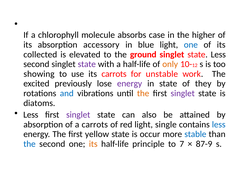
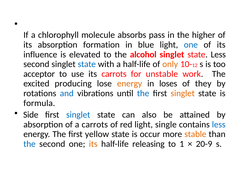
case: case -> pass (157, 35)
accessory: accessory -> formation (101, 45)
collected: collected -> influence (40, 54)
ground: ground -> alcohol (143, 54)
state colour: purple -> blue (87, 64)
showing: showing -> acceptor (39, 74)
previously: previously -> producing (73, 84)
energy colour: purple -> orange (130, 84)
in state: state -> loses (168, 84)
the colour: orange -> blue (143, 93)
singlet colour: purple -> orange (183, 93)
diatoms: diatoms -> formula (39, 103)
Less: Less -> Side (31, 115)
singlet colour: purple -> blue (78, 115)
stable colour: blue -> orange (195, 134)
principle: principle -> releasing (148, 144)
7: 7 -> 1 (182, 144)
87-9: 87-9 -> 20-9 (204, 144)
